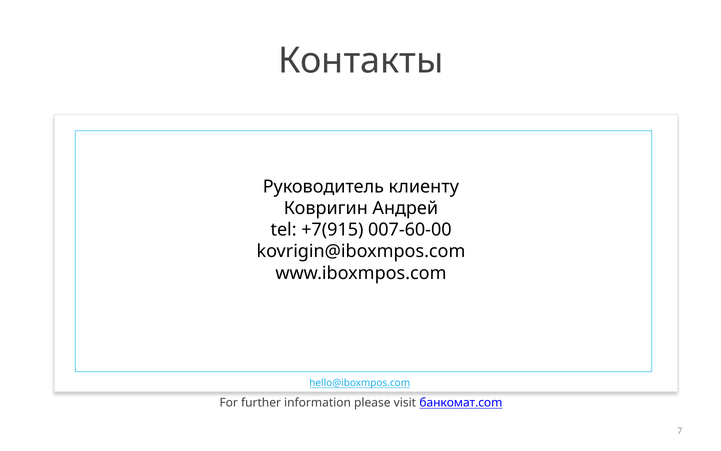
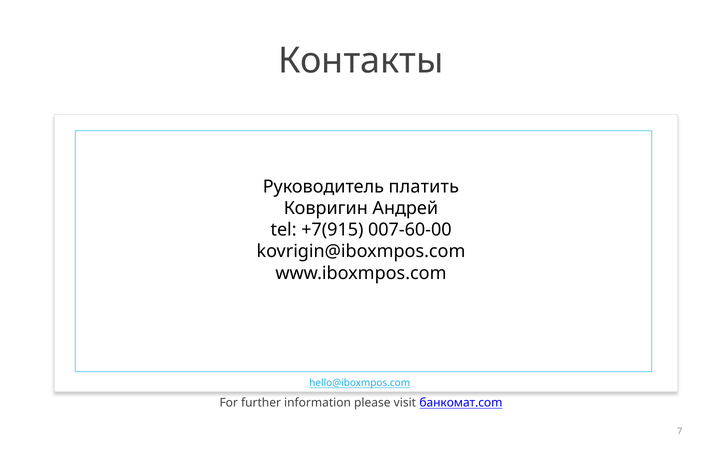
клиенту: клиенту -> платить (424, 186)
